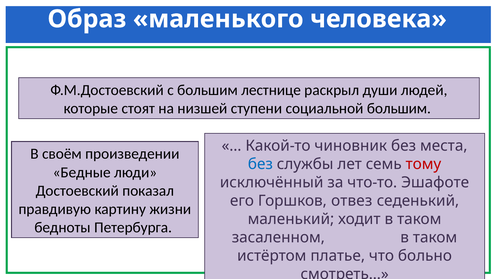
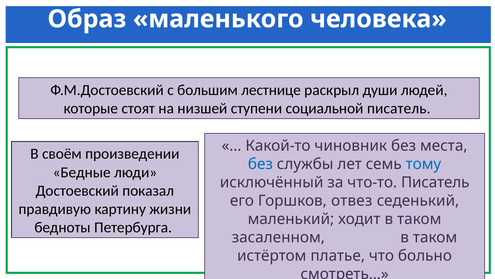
социальной большим: большим -> писатель (399, 108)
тому colour: red -> blue (423, 164)
что-то Эшафоте: Эшафоте -> Писатель (435, 182)
